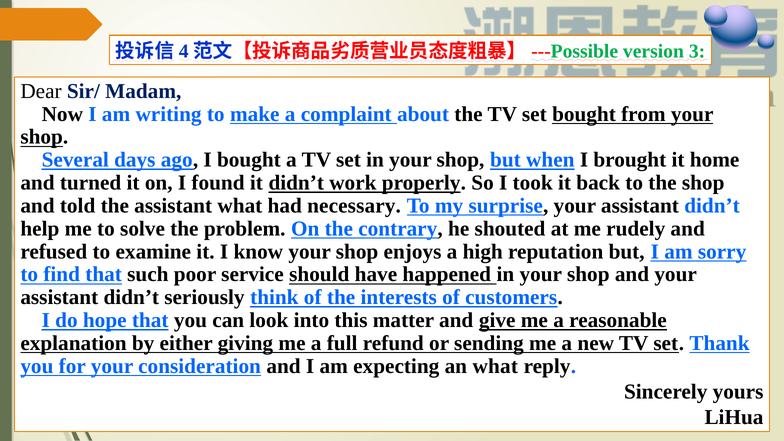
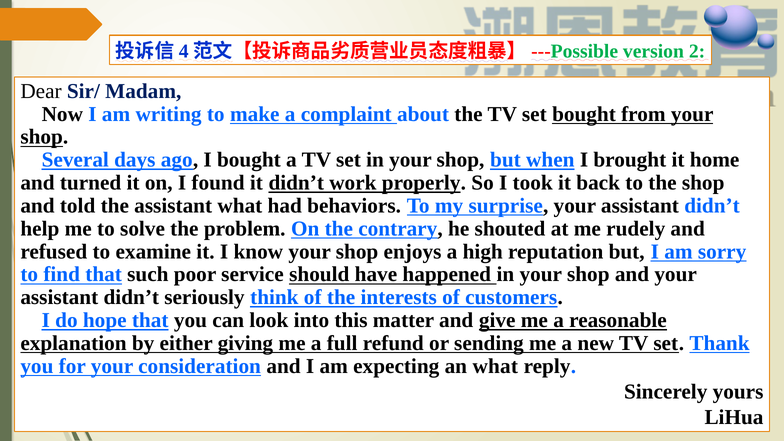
3: 3 -> 2 (697, 51)
necessary: necessary -> behaviors (354, 206)
